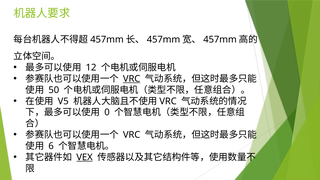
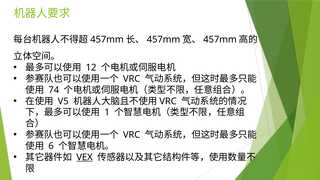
VRC underline: present -> none (132, 79)
50: 50 -> 74 (54, 90)
0: 0 -> 1 (107, 112)
